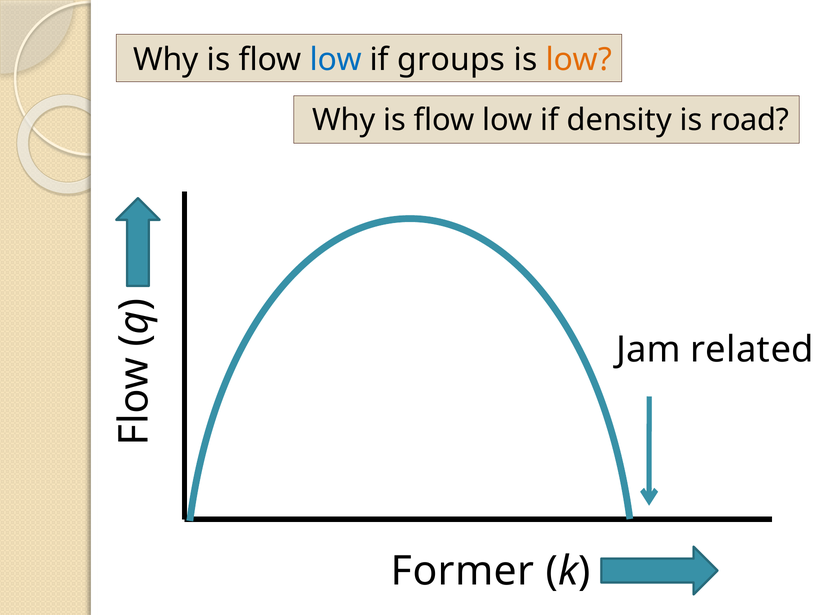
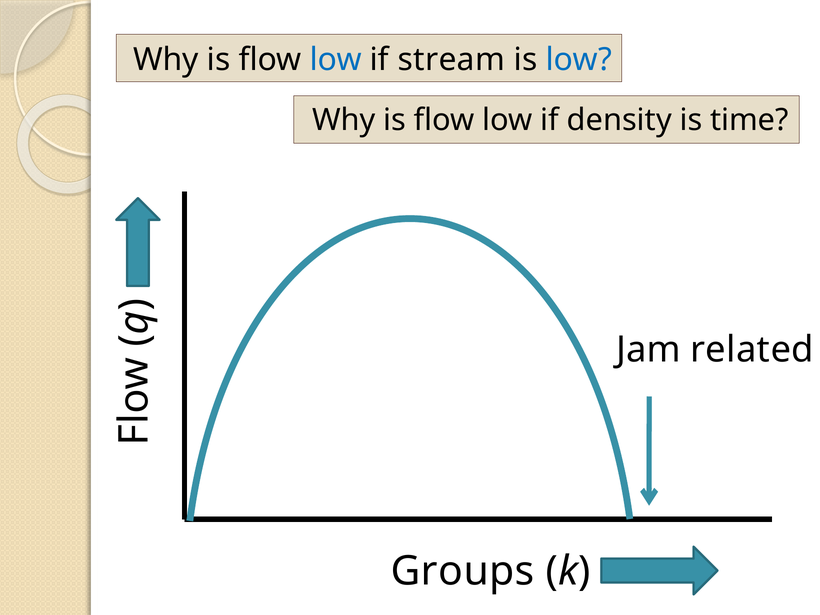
groups: groups -> stream (451, 60)
low colour: orange -> blue (579, 60)
road: road -> time (749, 120)
Former: Former -> Groups (463, 571)
